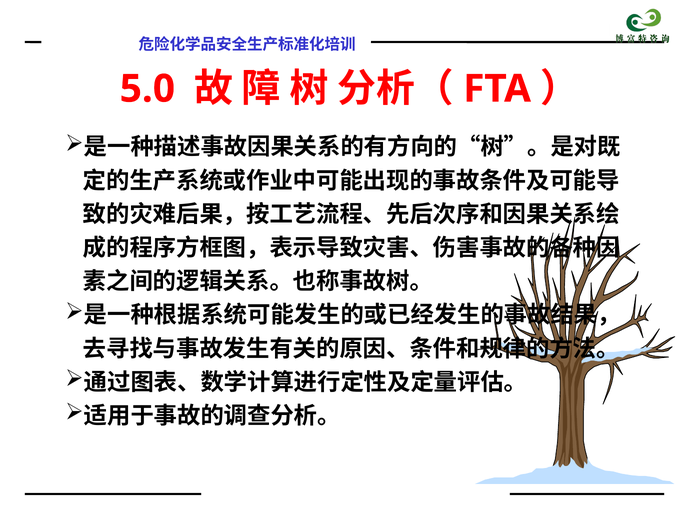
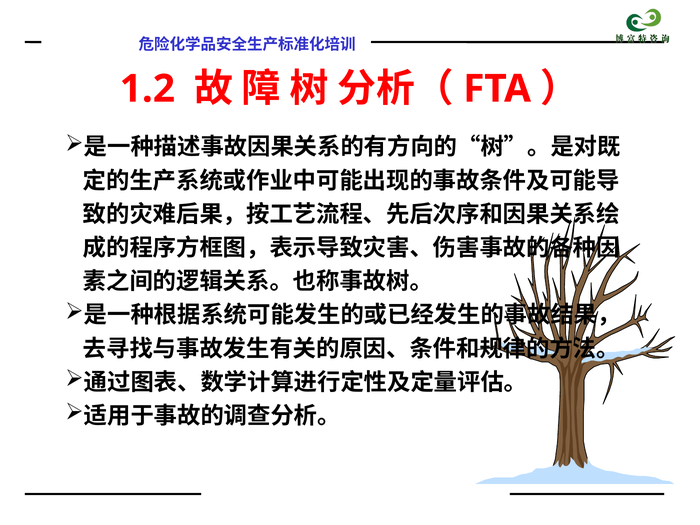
5.0: 5.0 -> 1.2 (147, 89)
